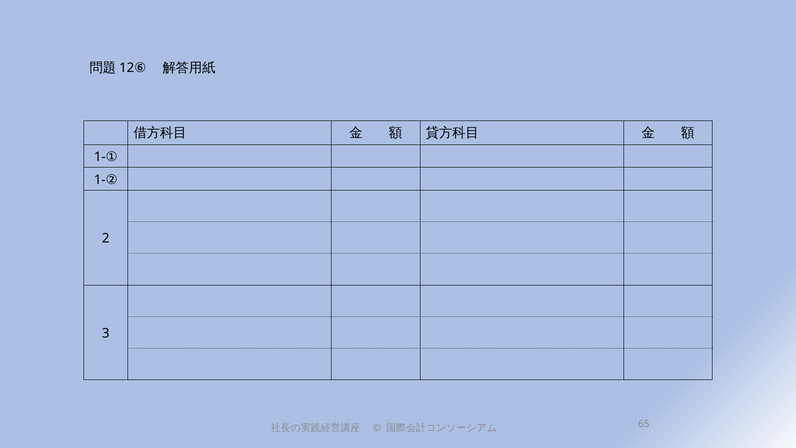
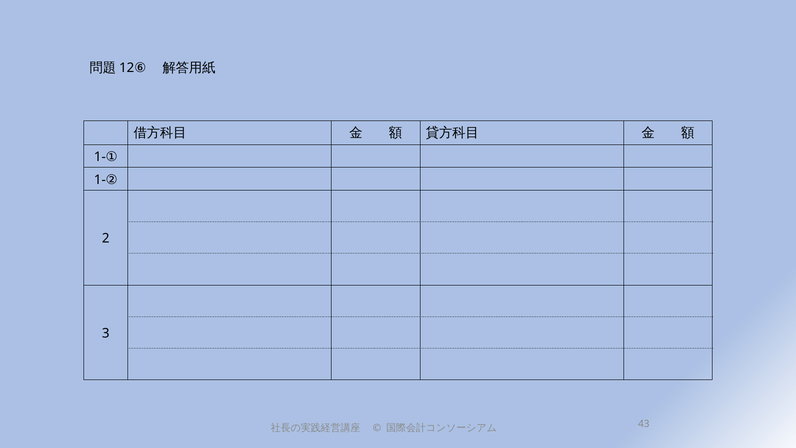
65: 65 -> 43 (644, 424)
